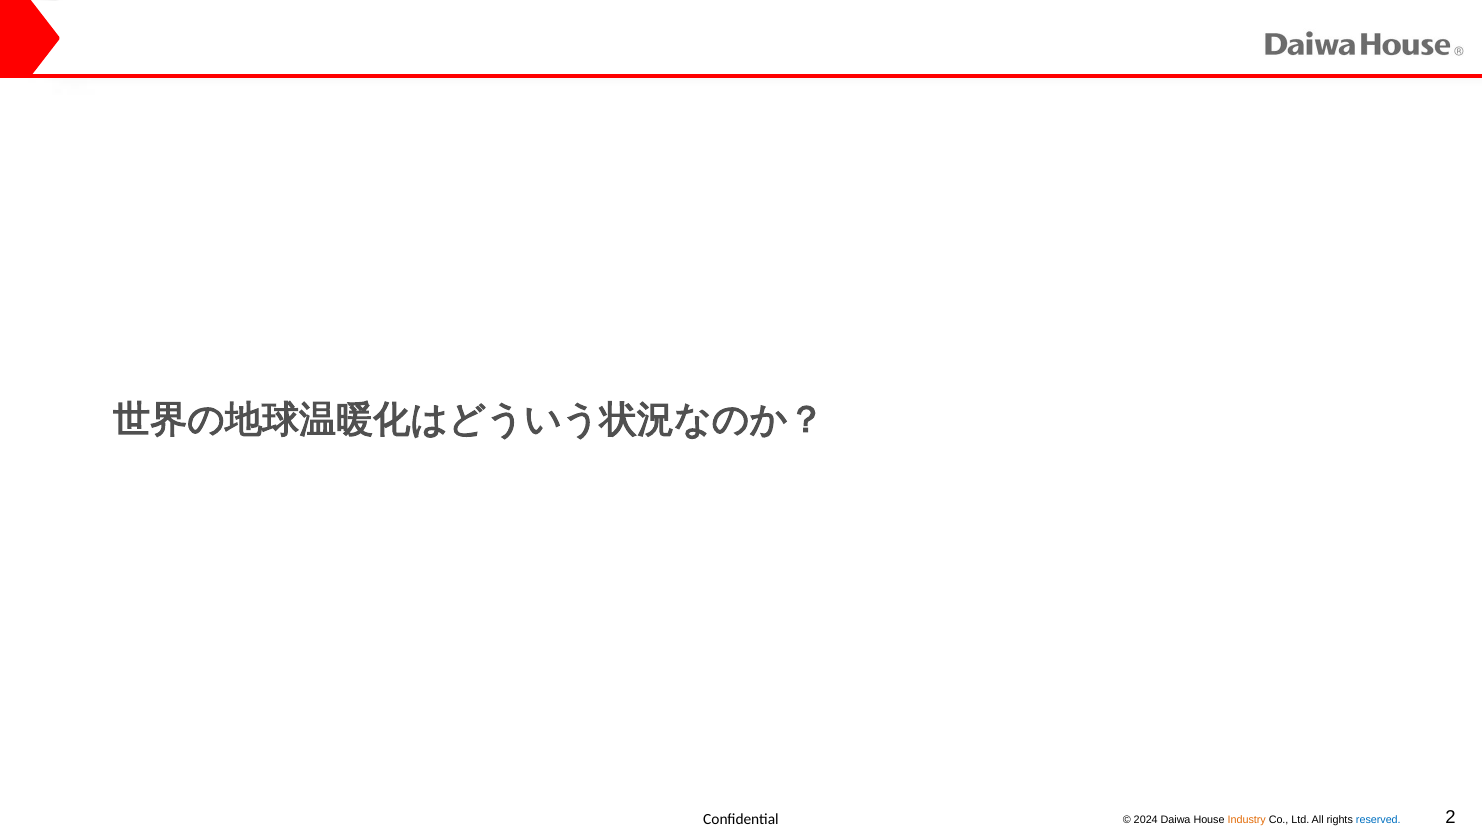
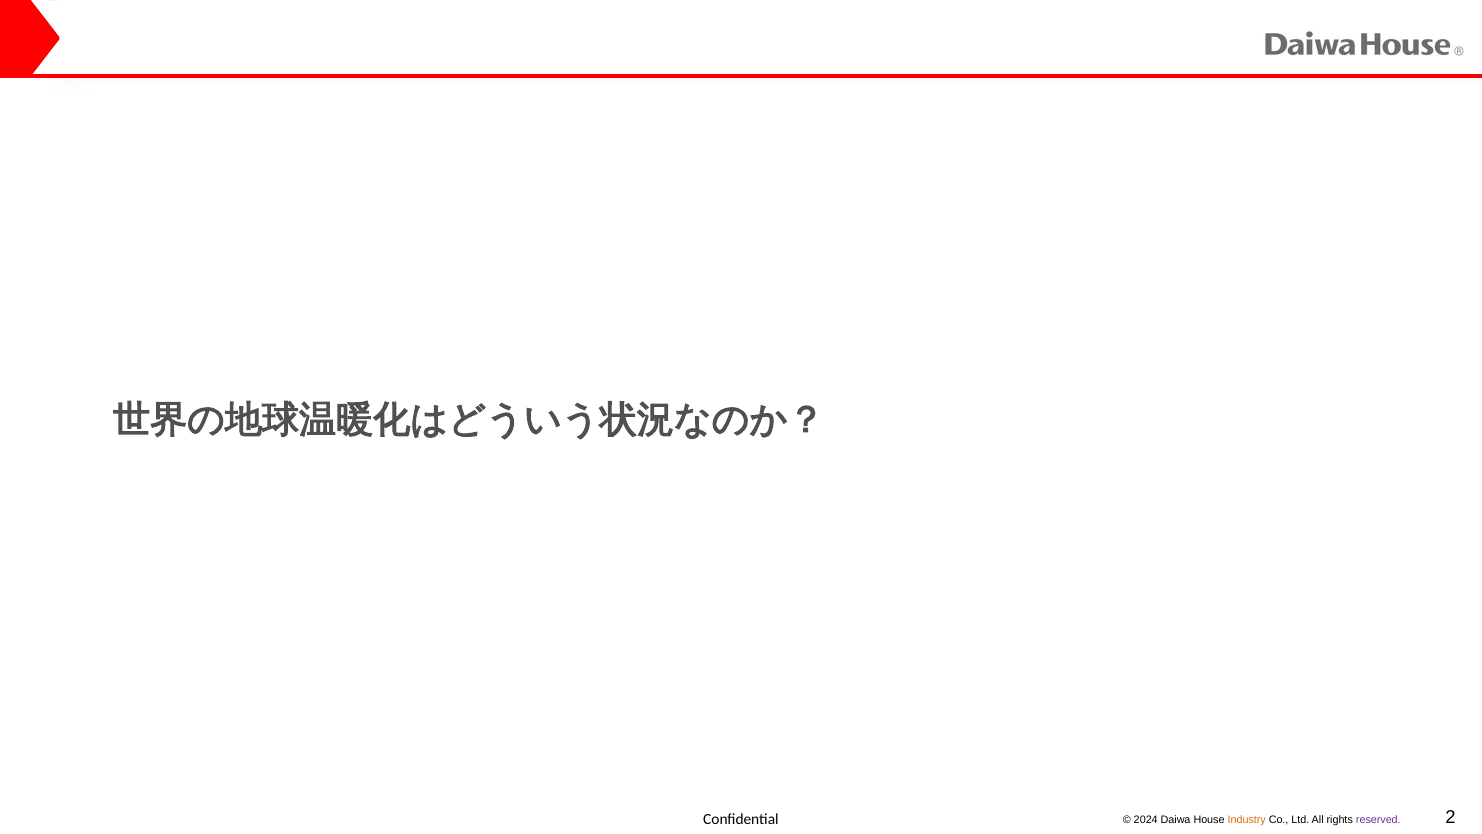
reserved colour: blue -> purple (1378, 819)
